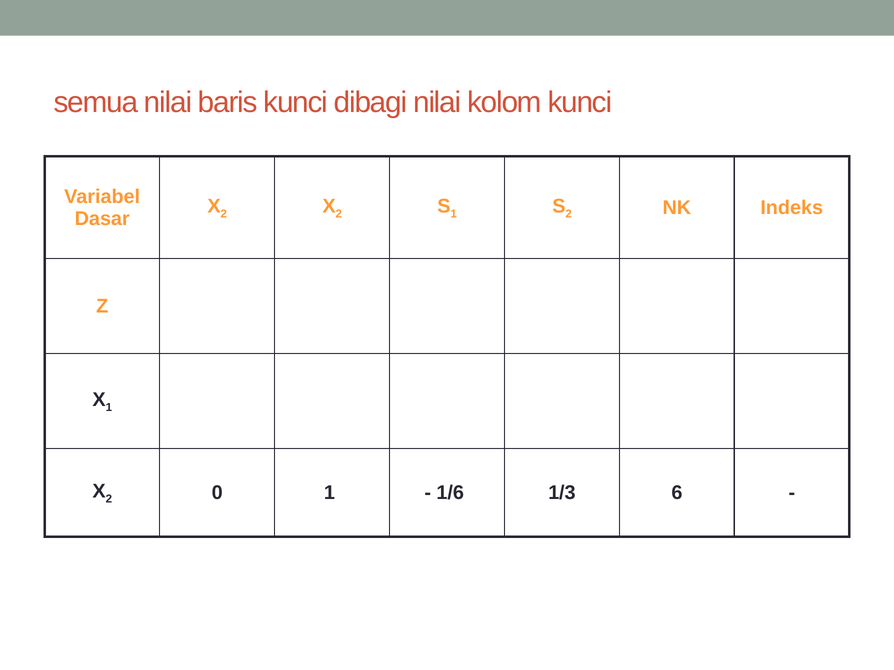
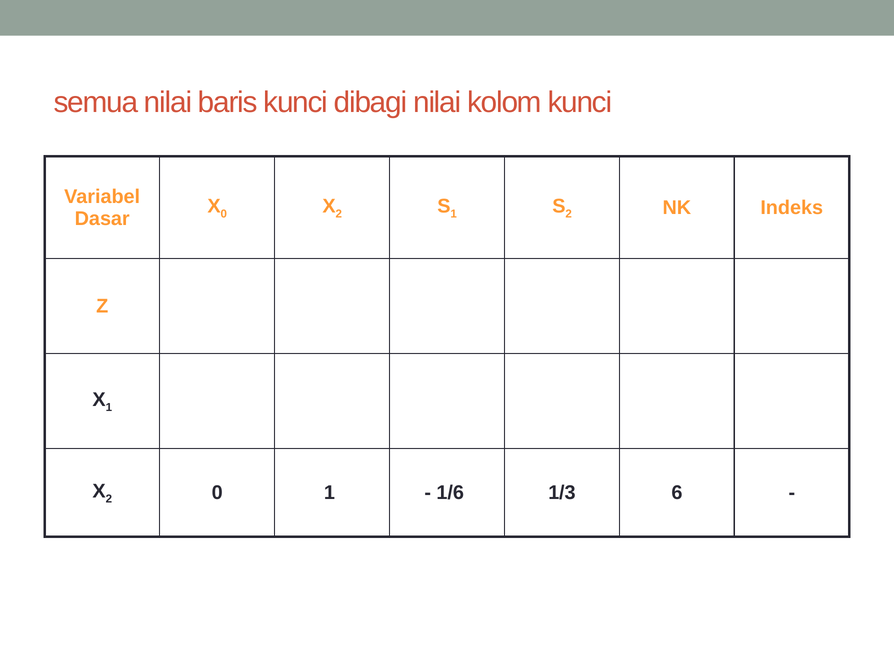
2: 2 -> 0 (224, 214)
